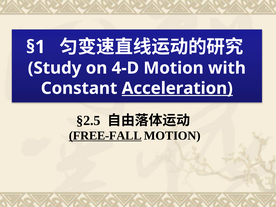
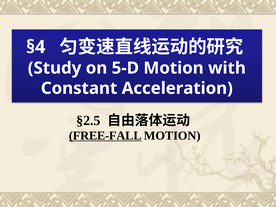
§1: §1 -> §4 (36, 47)
4-D: 4-D -> 5-D (125, 68)
Acceleration underline: present -> none (177, 88)
